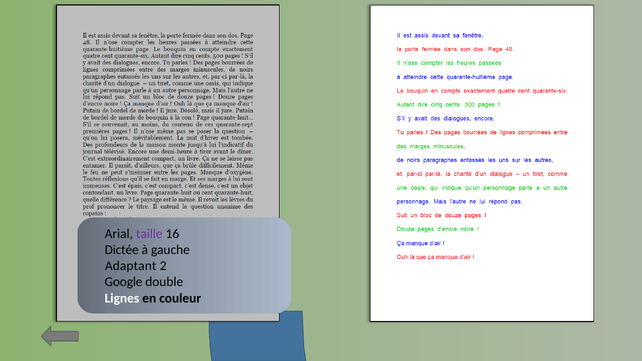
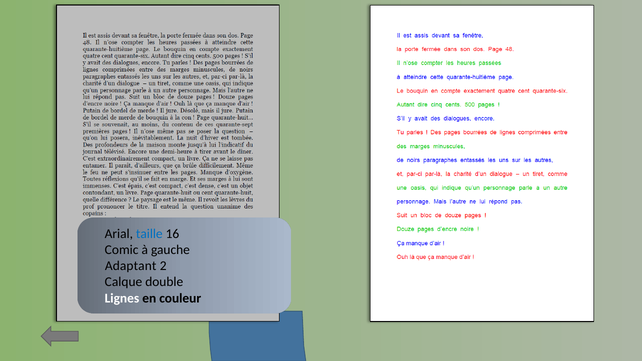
taille colour: purple -> blue (149, 234)
Dictée: Dictée -> Comic (122, 250)
Google: Google -> Calque (123, 282)
